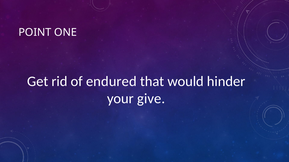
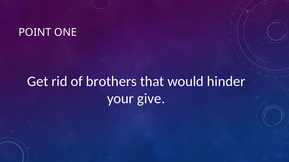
endured: endured -> brothers (111, 82)
